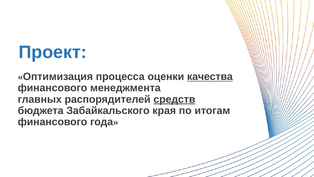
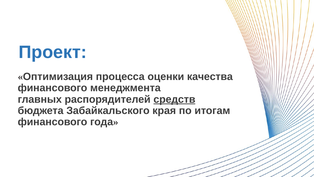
качества underline: present -> none (210, 77)
